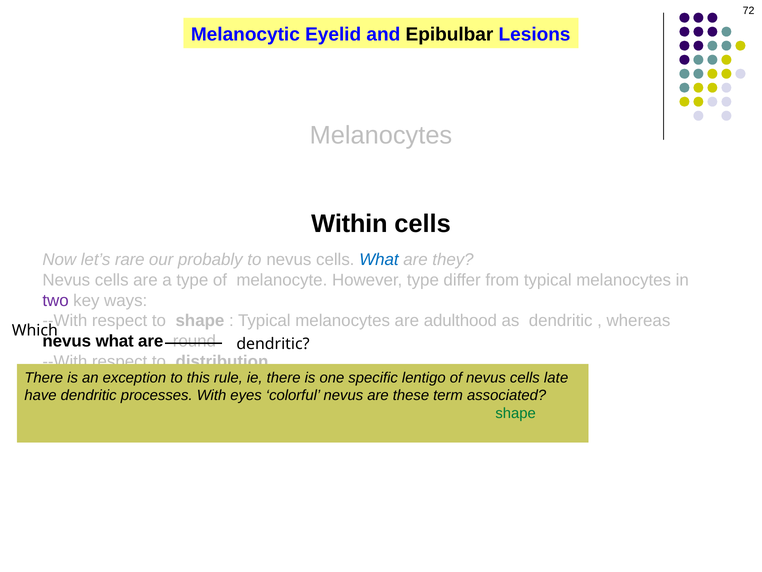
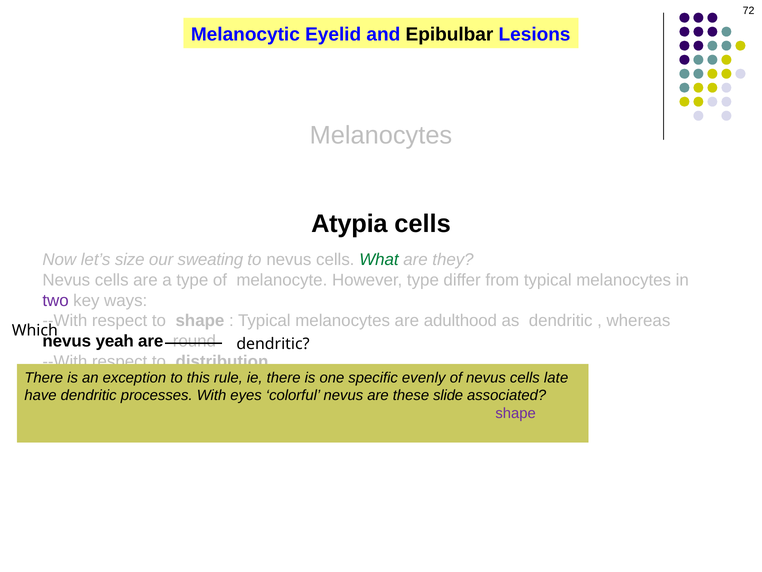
Within: Within -> Atypia (349, 224)
rare: rare -> size (130, 260)
probably: probably -> sweating (210, 260)
What colour: blue -> green (379, 260)
nevus what: what -> yeah (115, 341)
lentigo: lentigo -> evenly (424, 377)
these term: term -> slide (448, 395)
shape colour: green -> purple (516, 413)
